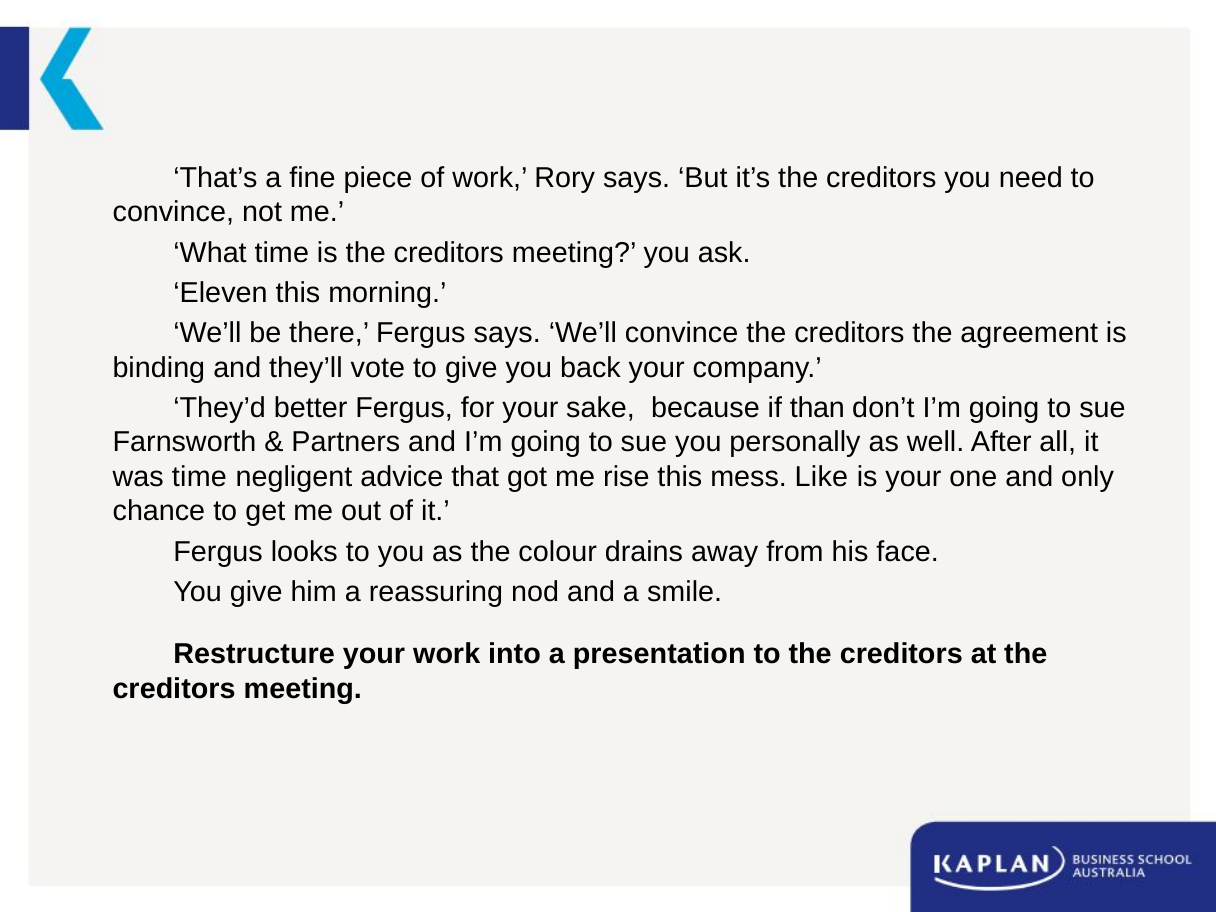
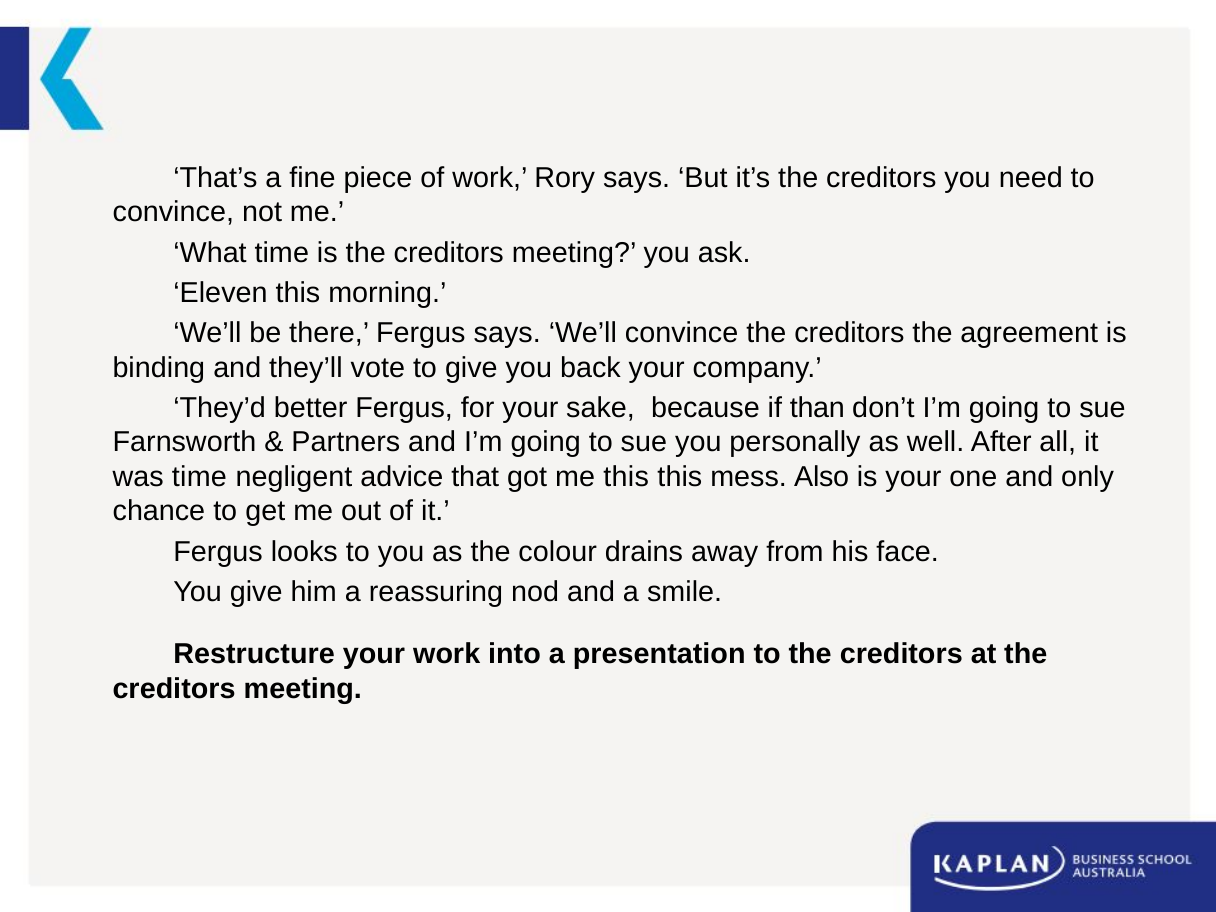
me rise: rise -> this (626, 477)
Like: Like -> Also (822, 477)
